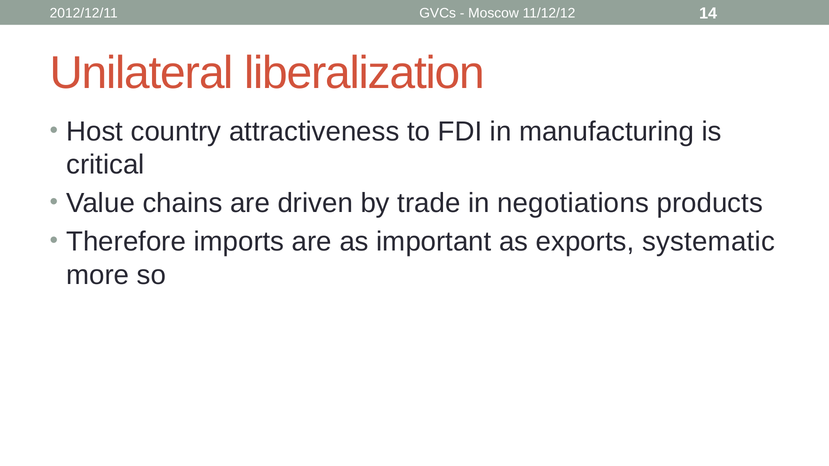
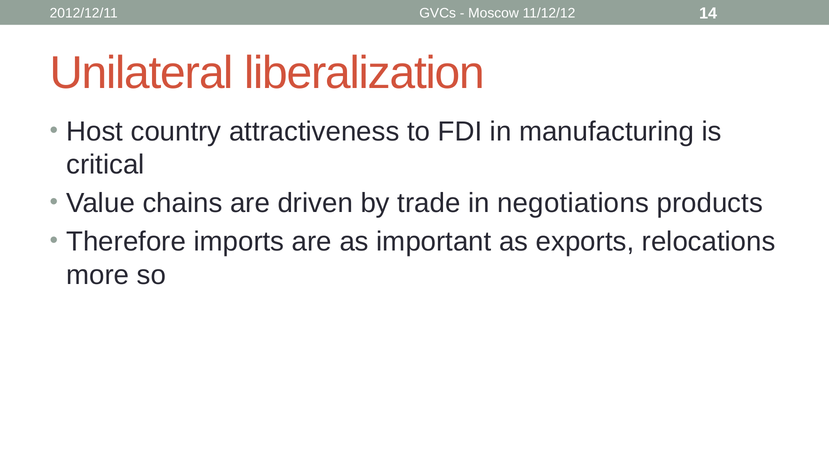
systematic: systematic -> relocations (709, 242)
